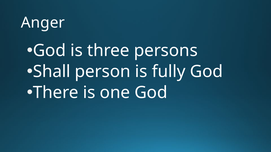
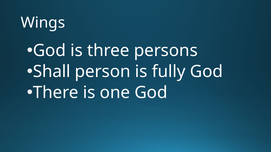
Anger: Anger -> Wings (43, 23)
